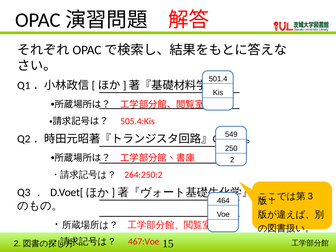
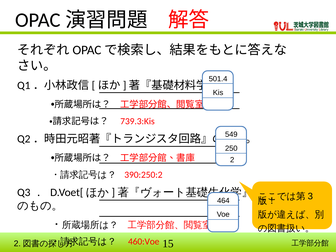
505.4:Kis: 505.4:Kis -> 739.3:Kis (137, 121)
264:250:2: 264:250:2 -> 390:250:2 (143, 175)
467:Voe: 467:Voe -> 460:Voe (144, 242)
